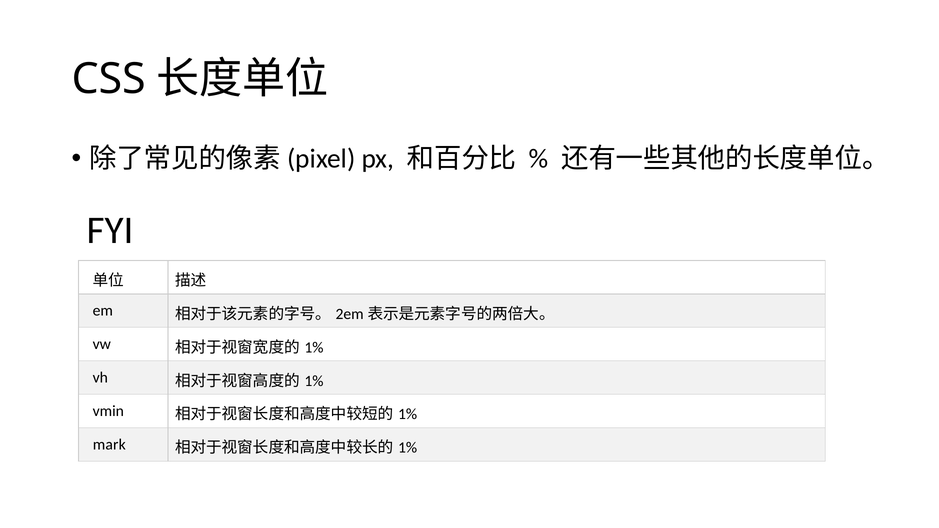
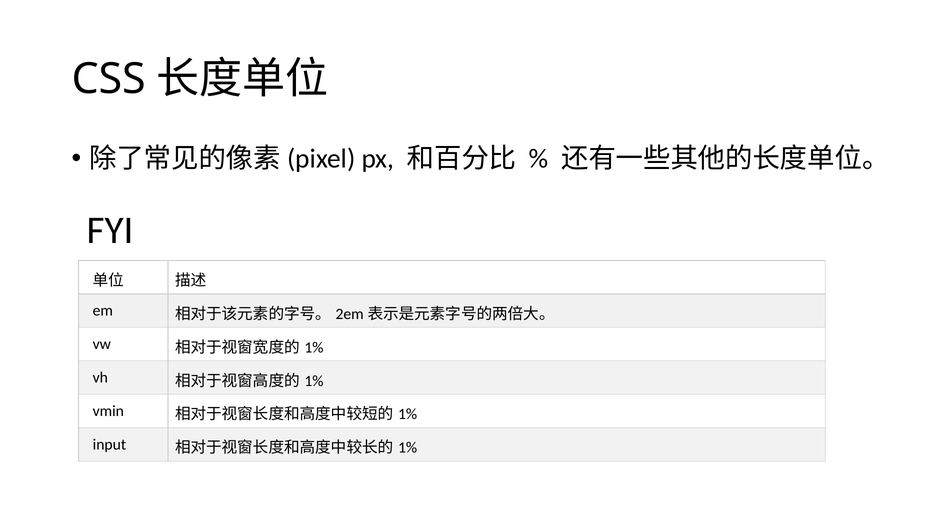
mark: mark -> input (109, 445)
